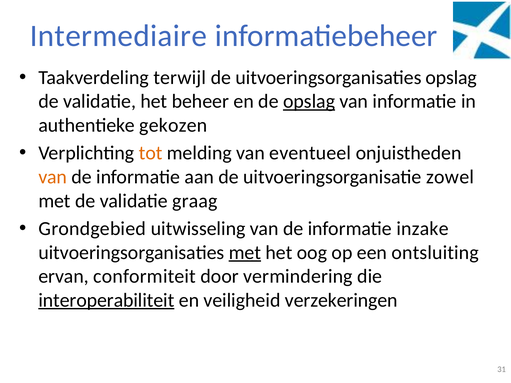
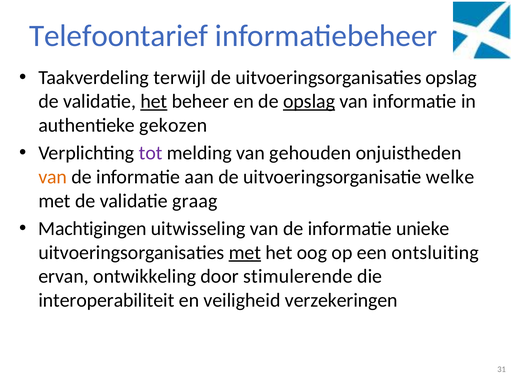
Intermediaire: Intermediaire -> Telefoontarief (119, 36)
het underline: none -> present (154, 101)
tot colour: orange -> purple (151, 153)
eventueel: eventueel -> gehouden (310, 153)
zowel: zowel -> welke (450, 177)
Grondgebied: Grondgebied -> Machtigingen (92, 229)
inzake: inzake -> unieke (423, 229)
conformiteit: conformiteit -> ontwikkeling (145, 276)
vermindering: vermindering -> stimulerende (298, 276)
interoperabiliteit underline: present -> none (106, 300)
